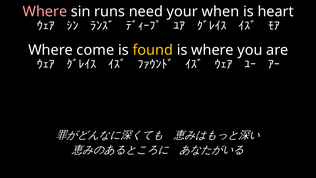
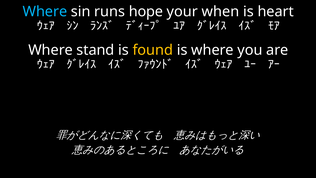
Where colour: pink -> light blue (45, 12)
need: need -> hope (146, 12)
come: come -> stand (95, 50)
